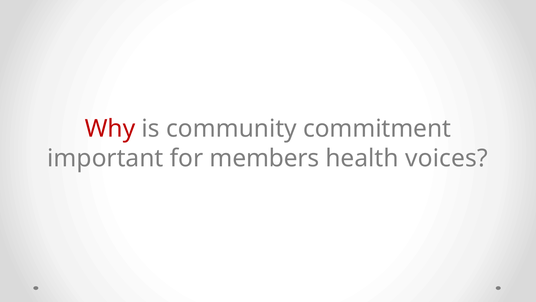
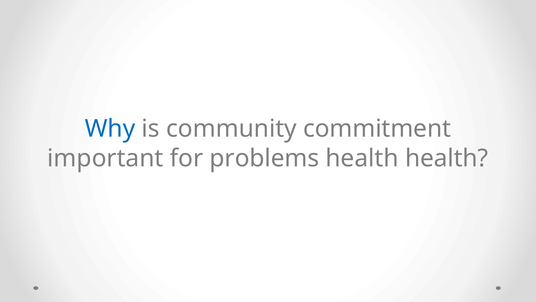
Why colour: red -> blue (110, 129)
members: members -> problems (264, 158)
health voices: voices -> health (447, 158)
